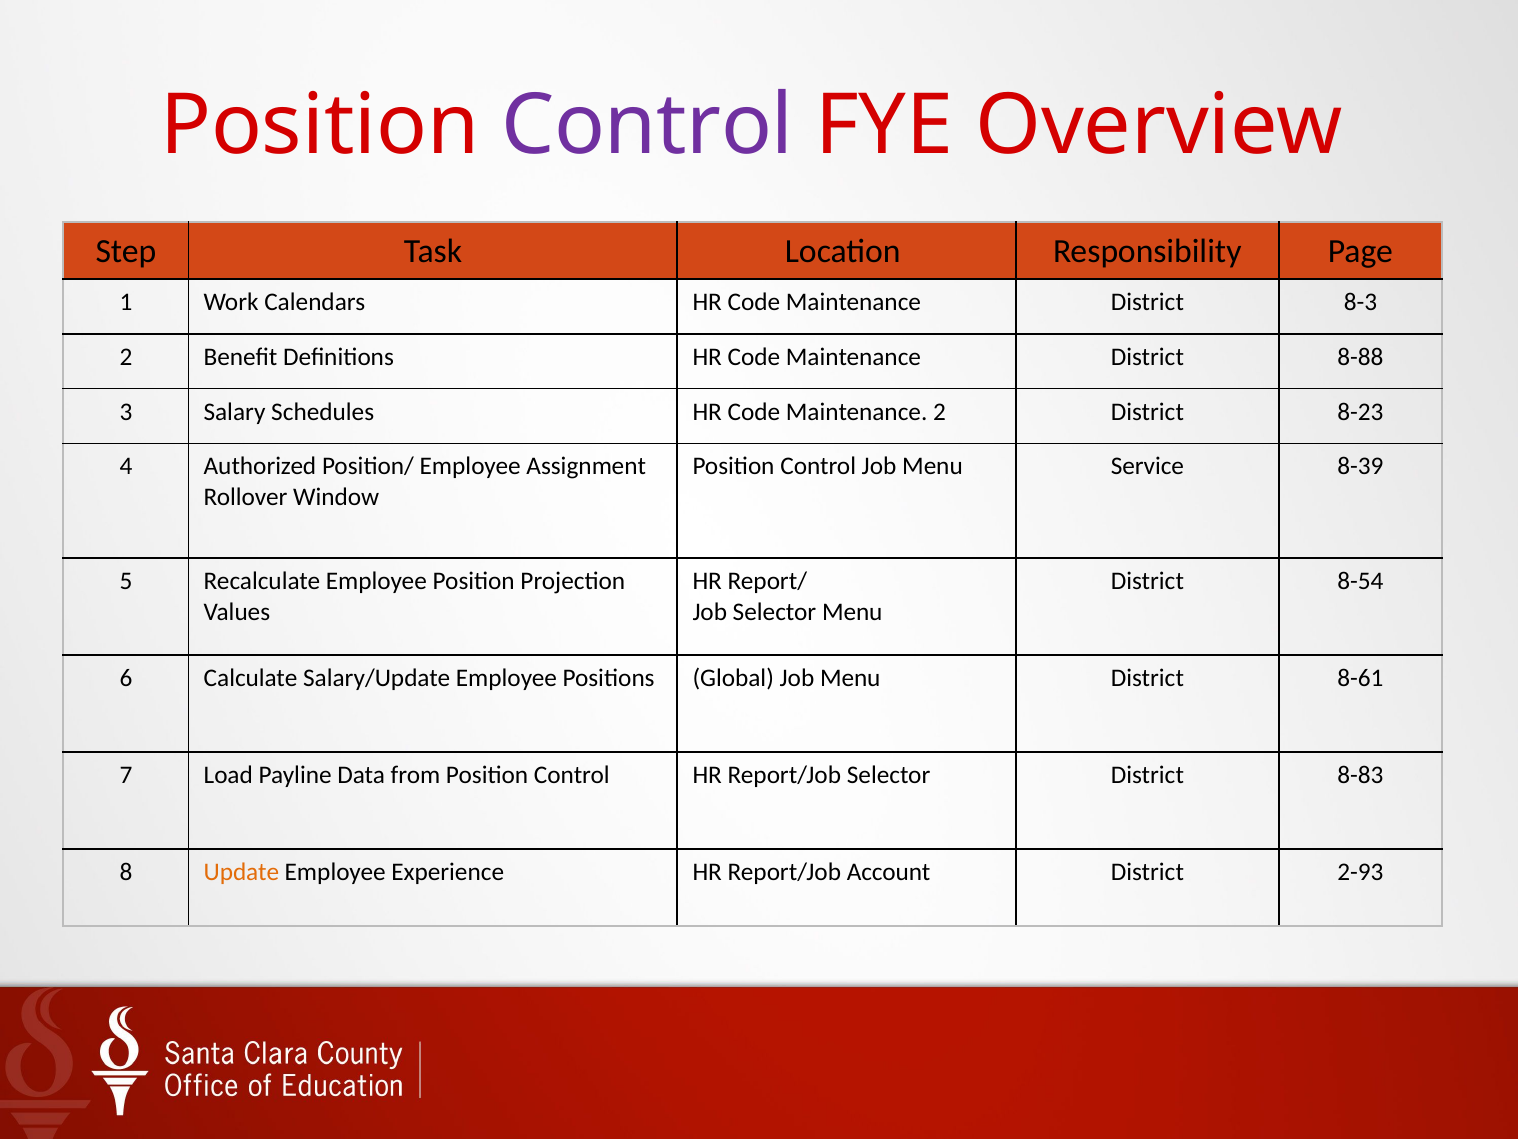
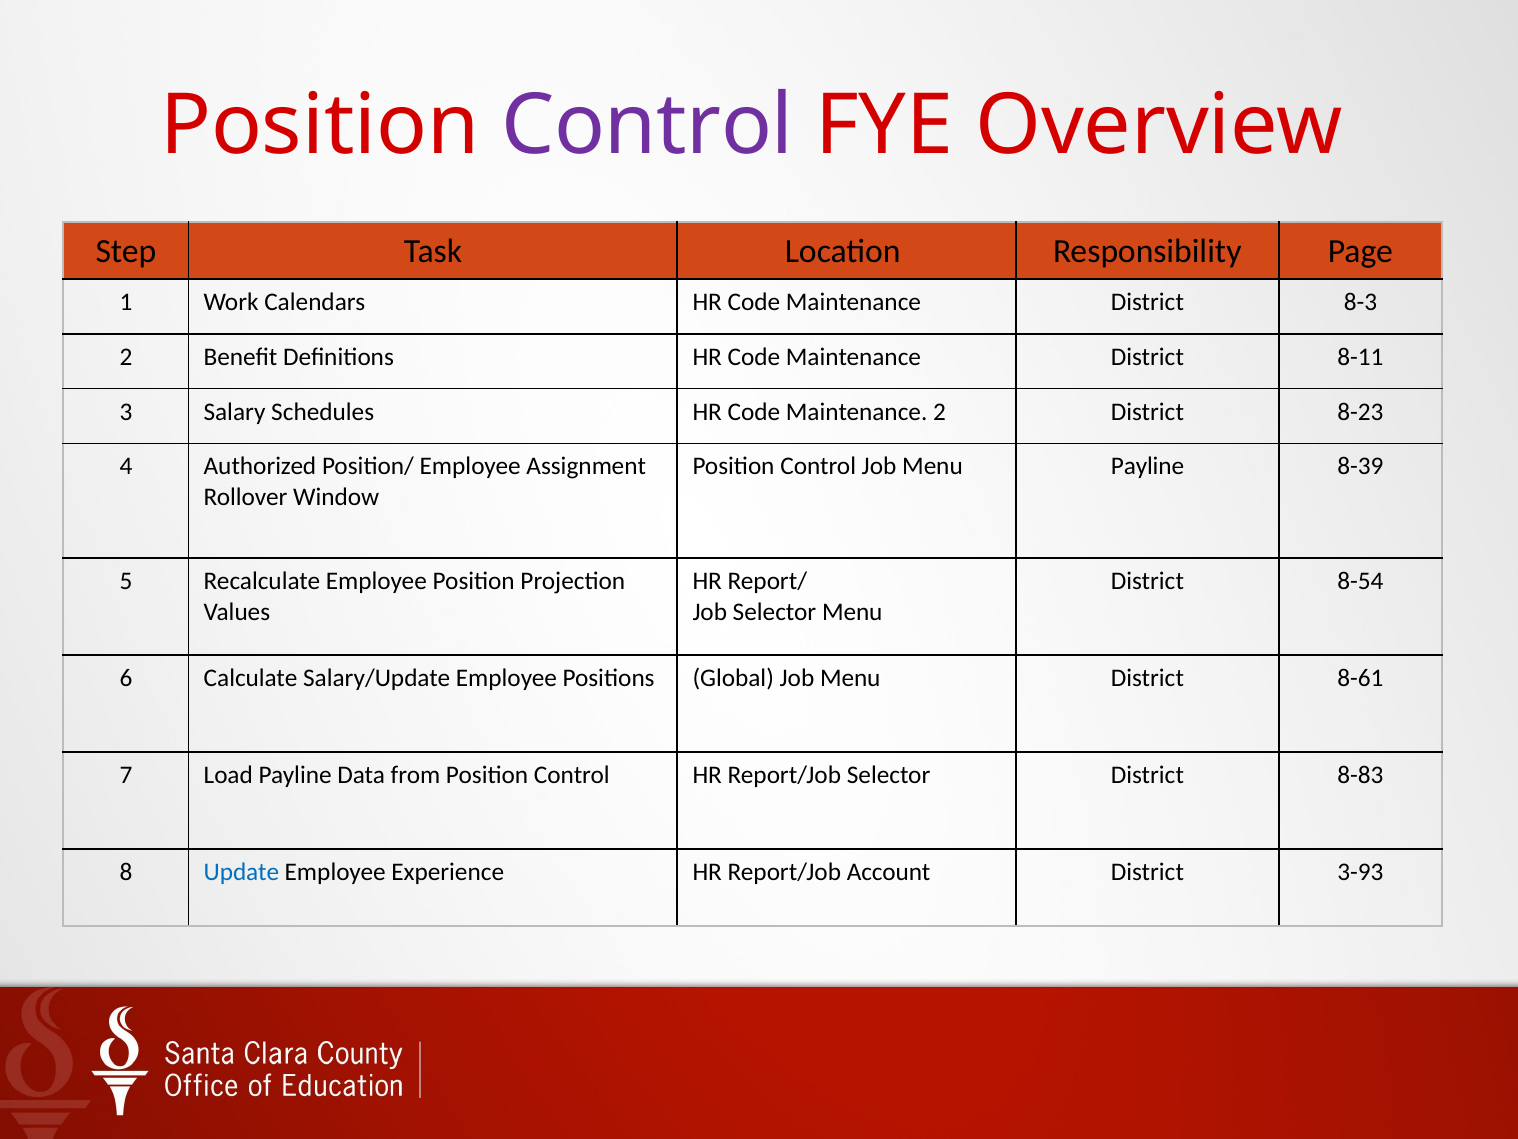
8-88: 8-88 -> 8-11 (1360, 357)
Menu Service: Service -> Payline (1147, 466)
Update colour: orange -> blue (241, 872)
2-93: 2-93 -> 3-93 (1360, 872)
